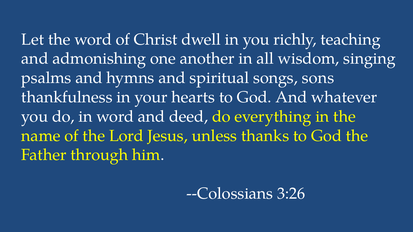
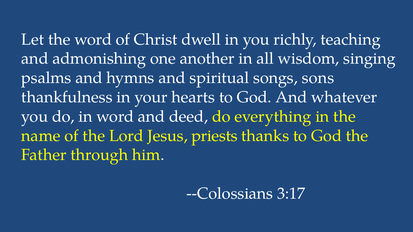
unless: unless -> priests (215, 136)
3:26: 3:26 -> 3:17 (291, 194)
